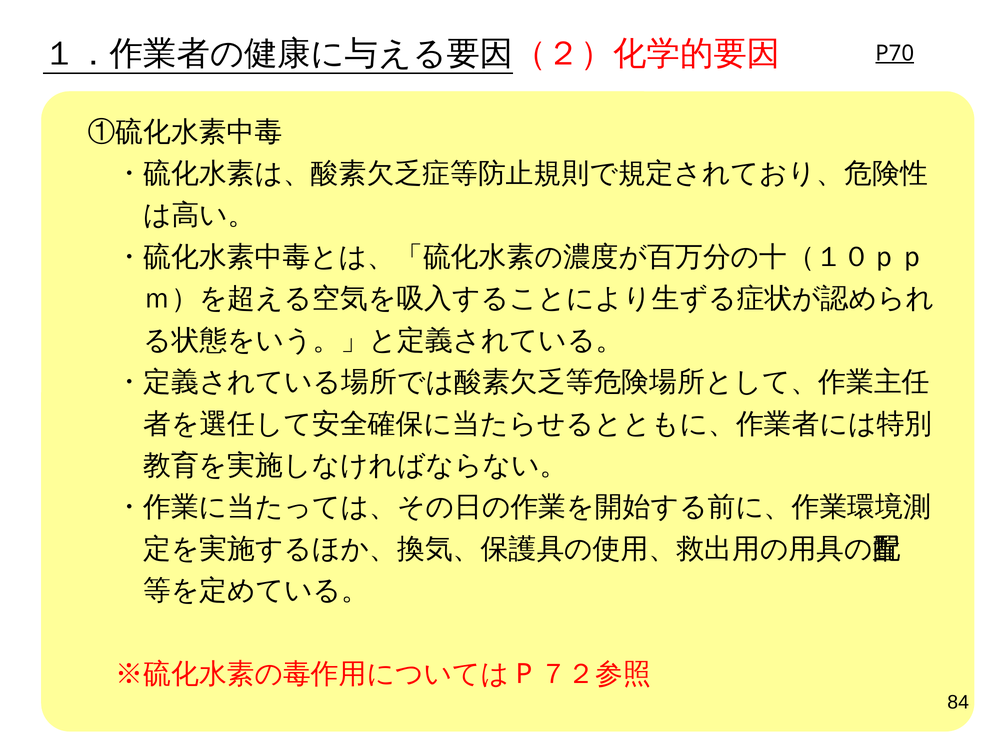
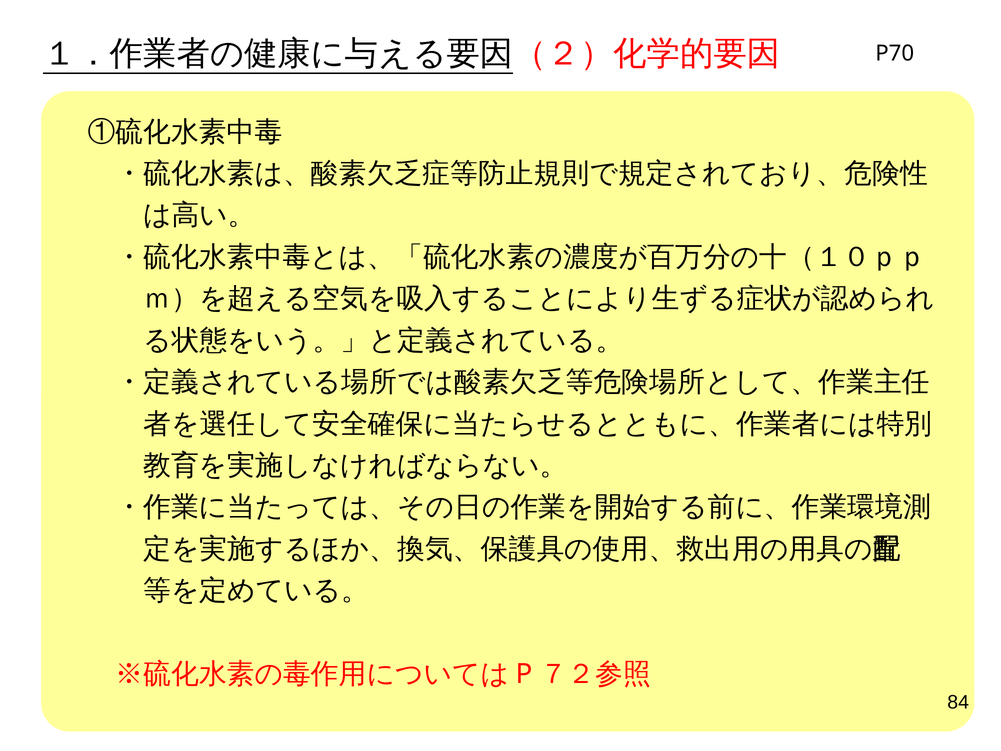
P70 underline: present -> none (895, 53)
